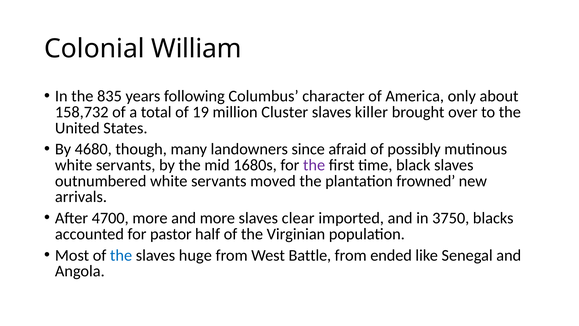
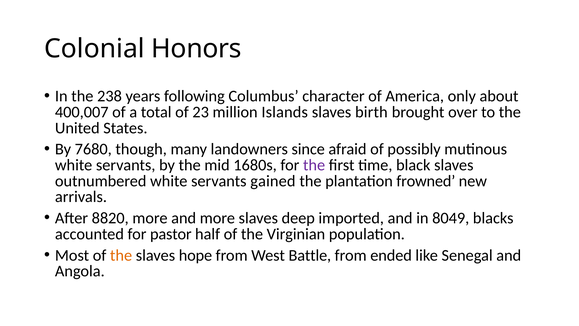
William: William -> Honors (196, 49)
835: 835 -> 238 (109, 96)
158,732: 158,732 -> 400,007 (82, 112)
19: 19 -> 23 (201, 112)
Cluster: Cluster -> Islands (285, 112)
killer: killer -> birth (371, 112)
4680: 4680 -> 7680 (93, 149)
moved: moved -> gained (273, 181)
4700: 4700 -> 8820 (110, 218)
clear: clear -> deep (298, 218)
3750: 3750 -> 8049 (451, 218)
the colour: blue -> orange (121, 255)
huge: huge -> hope (195, 255)
